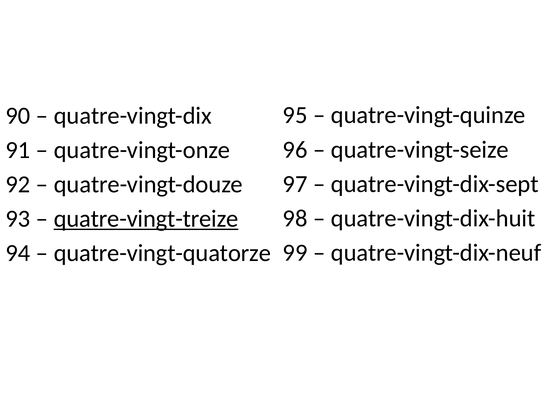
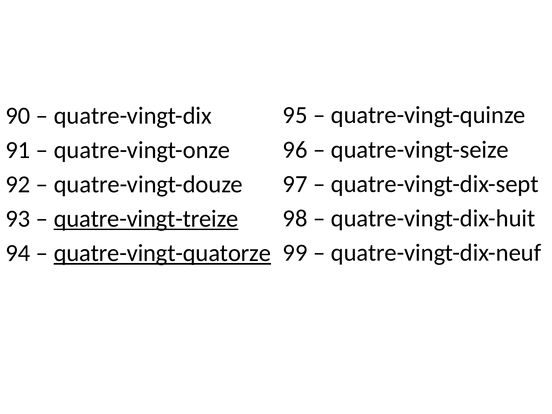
quatre-vingt-quatorze underline: none -> present (162, 253)
